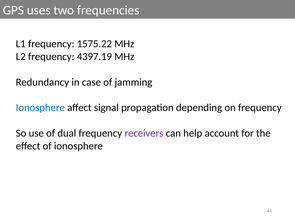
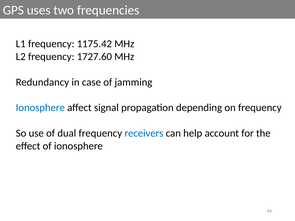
1575.22: 1575.22 -> 1175.42 (94, 44)
4397.19: 4397.19 -> 1727.60 (94, 57)
receivers colour: purple -> blue (144, 133)
